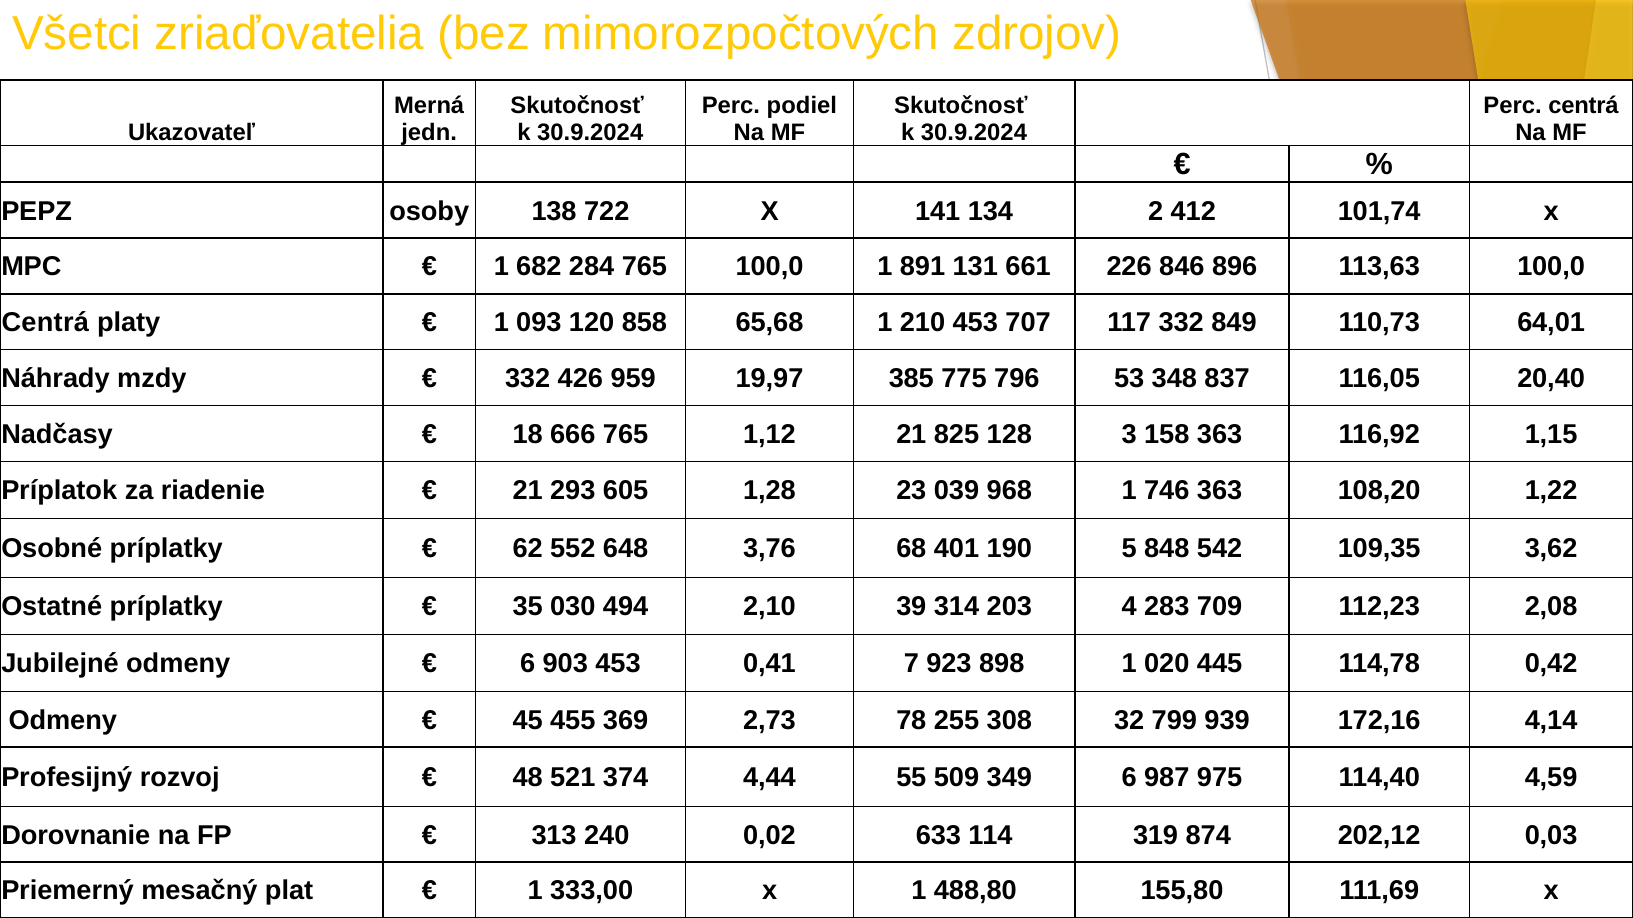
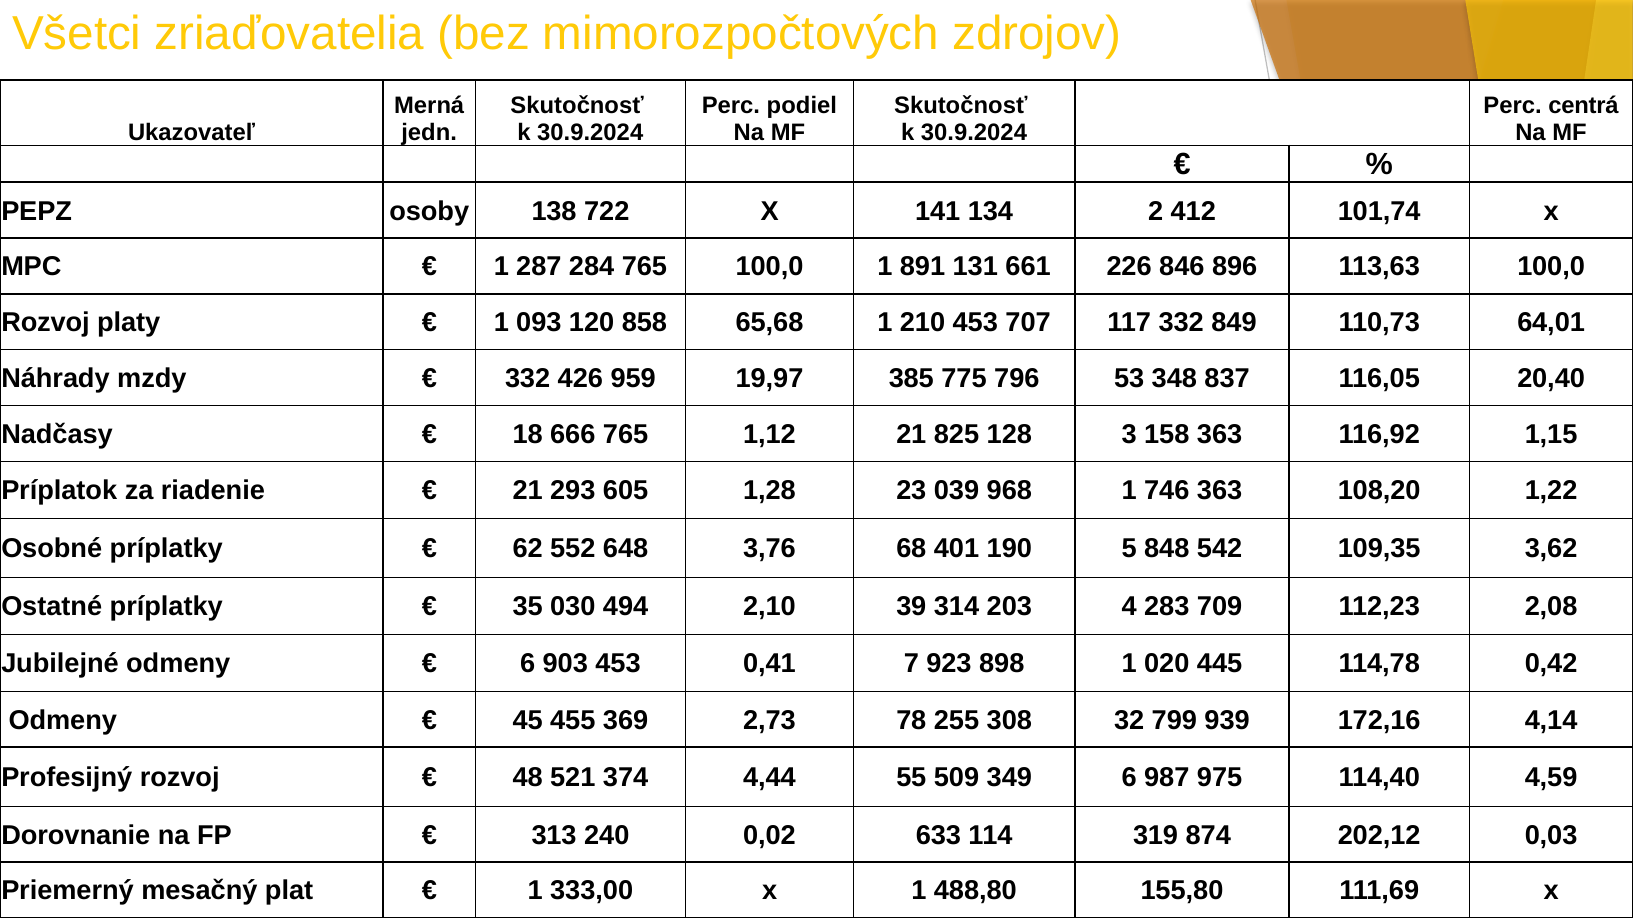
682: 682 -> 287 (539, 267)
Centrá: Centrá -> Rozvoj (45, 323)
